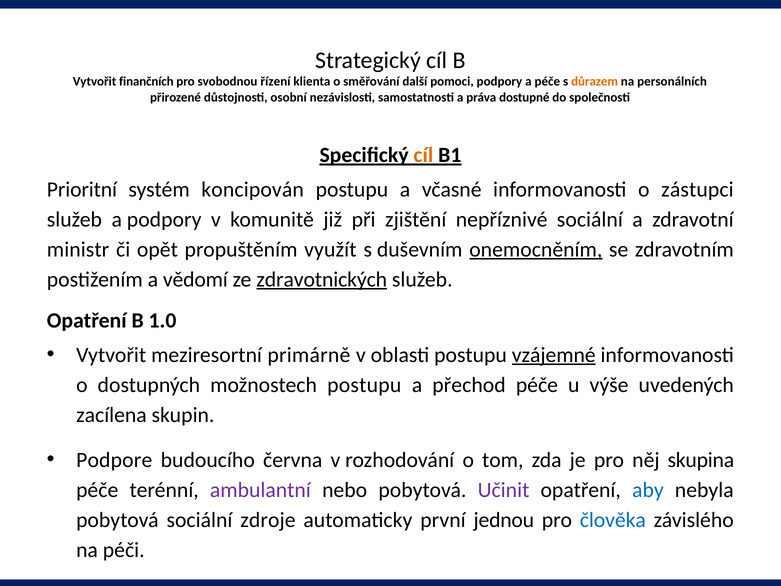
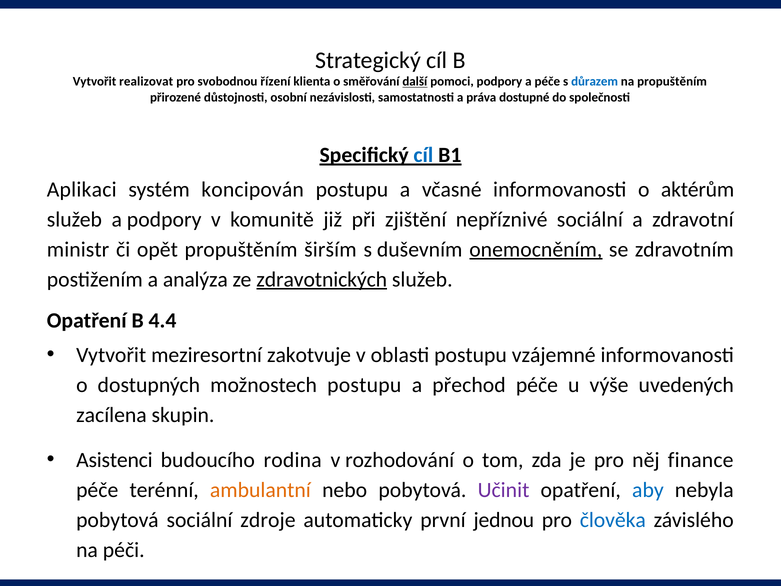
finančních: finančních -> realizovat (146, 82)
další underline: none -> present (415, 82)
důrazem colour: orange -> blue (595, 82)
na personálních: personálních -> propuštěním (672, 82)
cíl colour: orange -> blue (423, 155)
Prioritní: Prioritní -> Aplikaci (82, 189)
zástupci: zástupci -> aktérům (698, 189)
využít: využít -> širším (330, 249)
vědomí: vědomí -> analýza (195, 279)
1.0: 1.0 -> 4.4 (162, 320)
primárně: primárně -> zakotvuje (309, 355)
vzájemné underline: present -> none (554, 355)
Podpore: Podpore -> Asistenci (114, 460)
června: června -> rodina (293, 460)
skupina: skupina -> finance (701, 460)
ambulantní colour: purple -> orange (260, 490)
